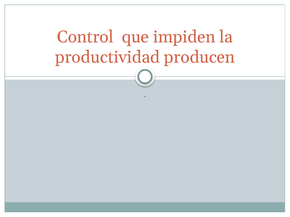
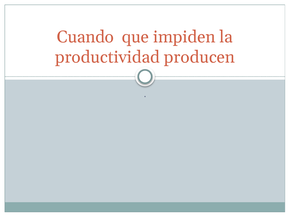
Control: Control -> Cuando (85, 37)
